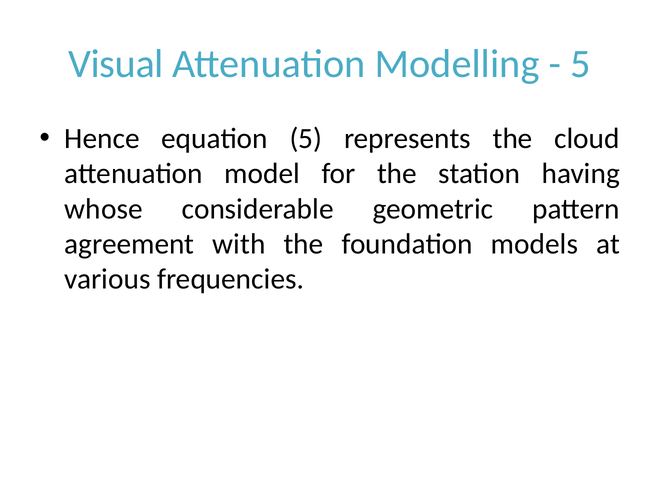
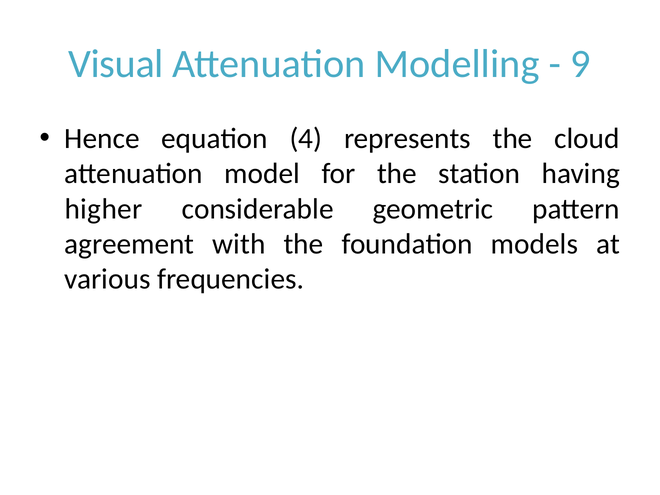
5: 5 -> 9 (580, 64)
equation 5: 5 -> 4 (306, 138)
whose: whose -> higher (104, 209)
